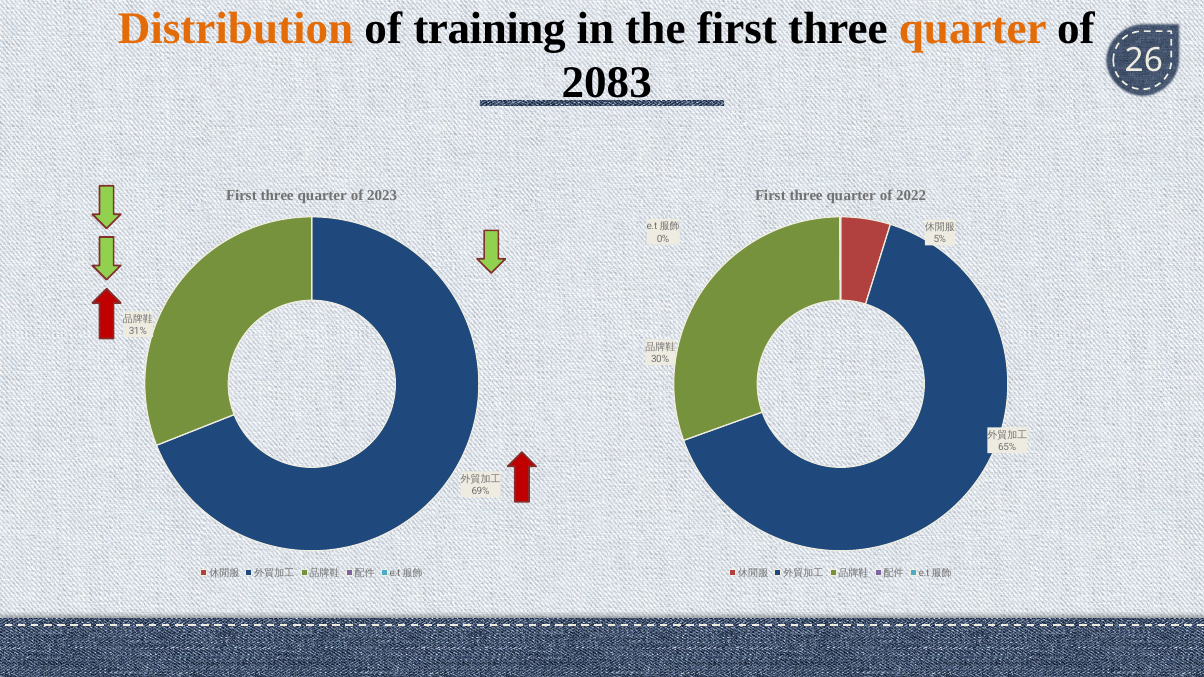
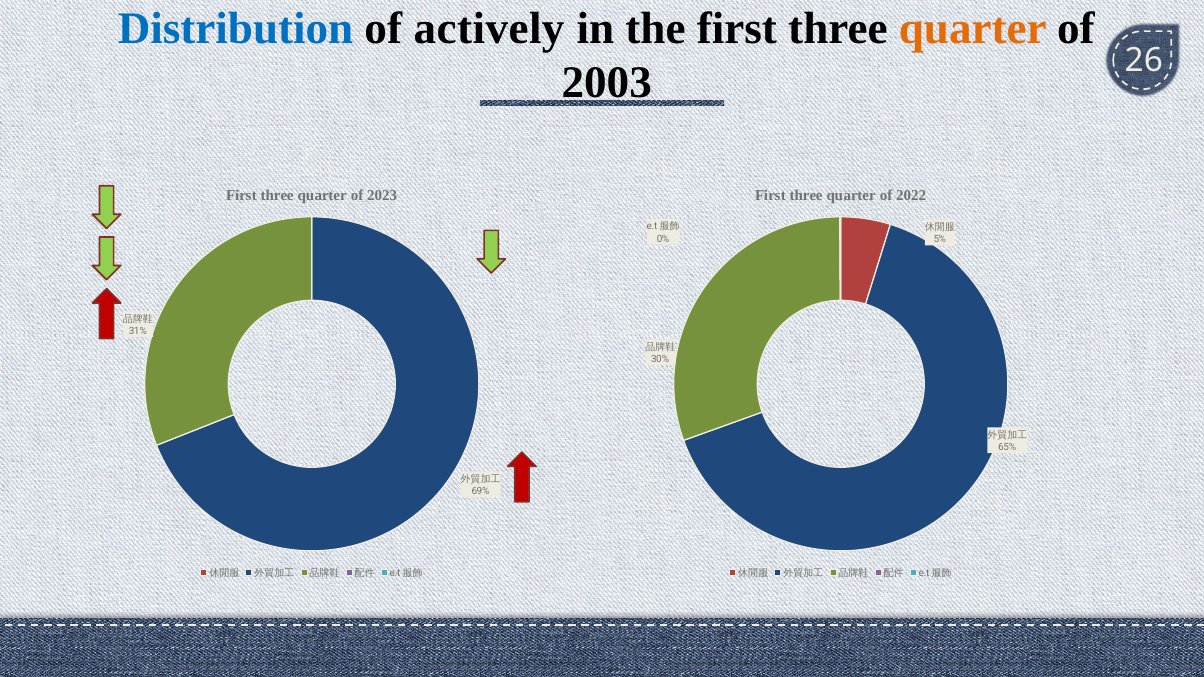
Distribution colour: orange -> blue (236, 29)
training: training -> actively (489, 29)
2083: 2083 -> 2003 (607, 83)
